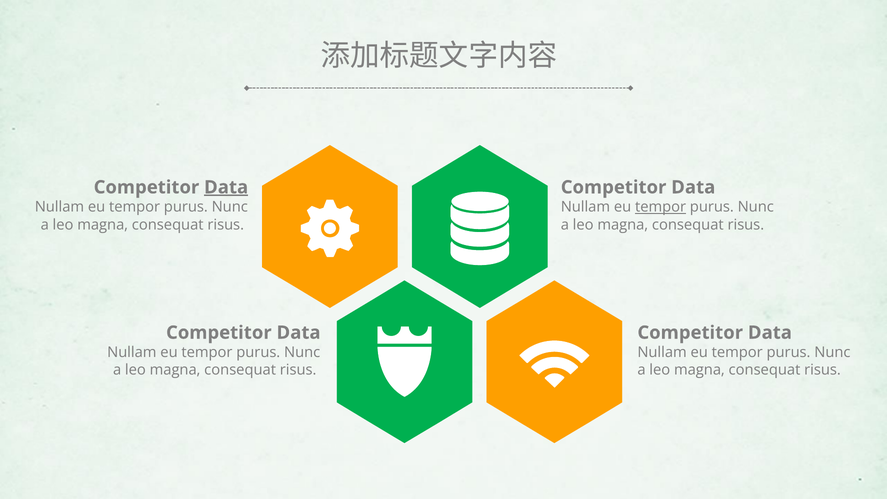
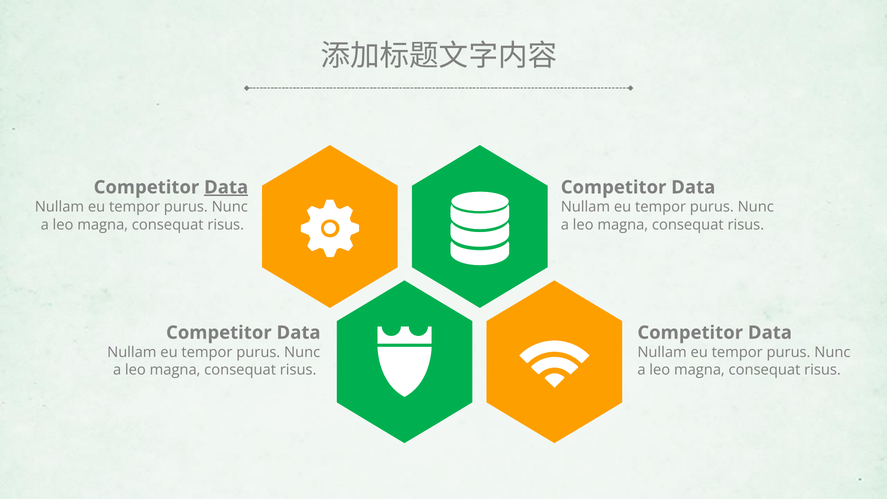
tempor underline: present -> none (661, 207)
